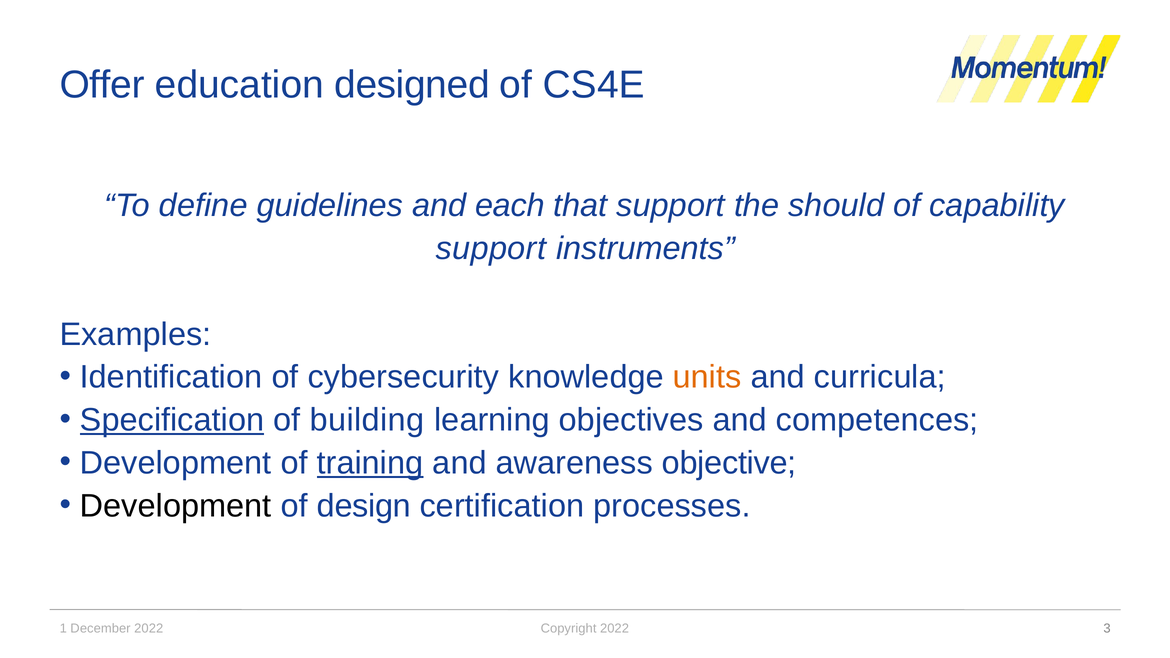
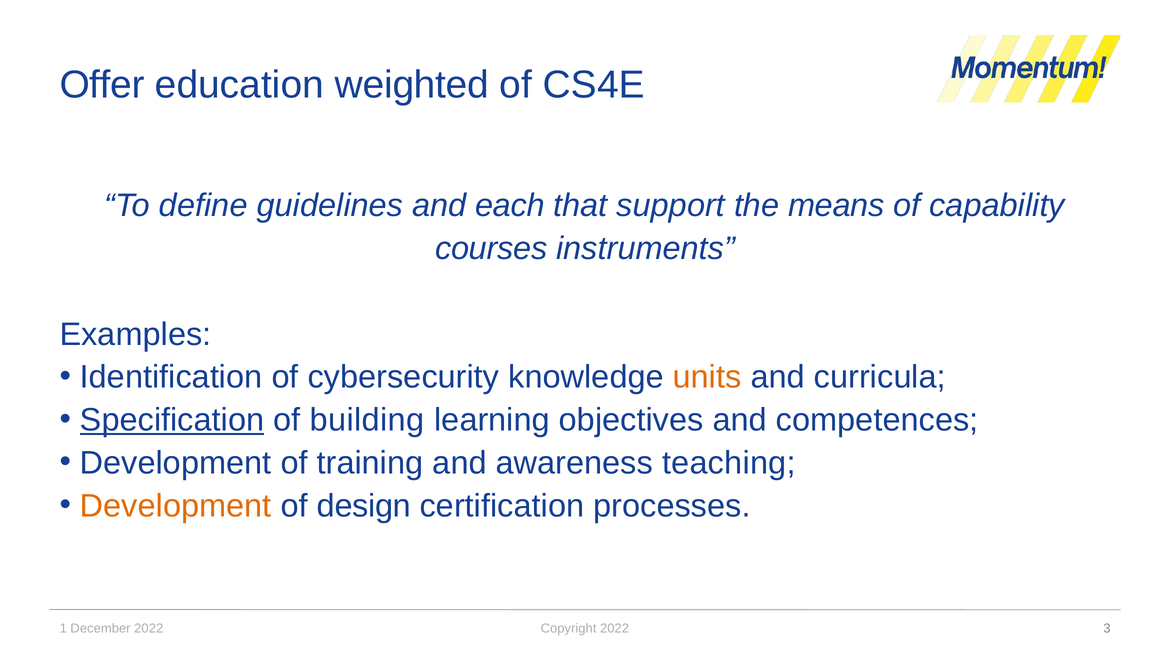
designed: designed -> weighted (412, 85)
should: should -> means (836, 206)
support: support -> courses (491, 249)
training underline: present -> none (370, 463)
objective: objective -> teaching (729, 463)
Development colour: black -> orange (176, 506)
